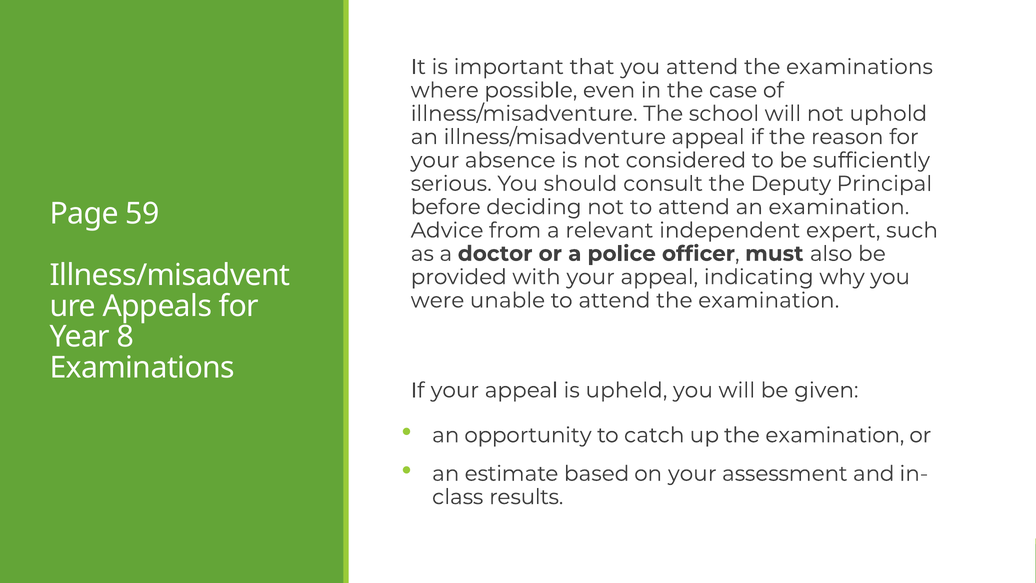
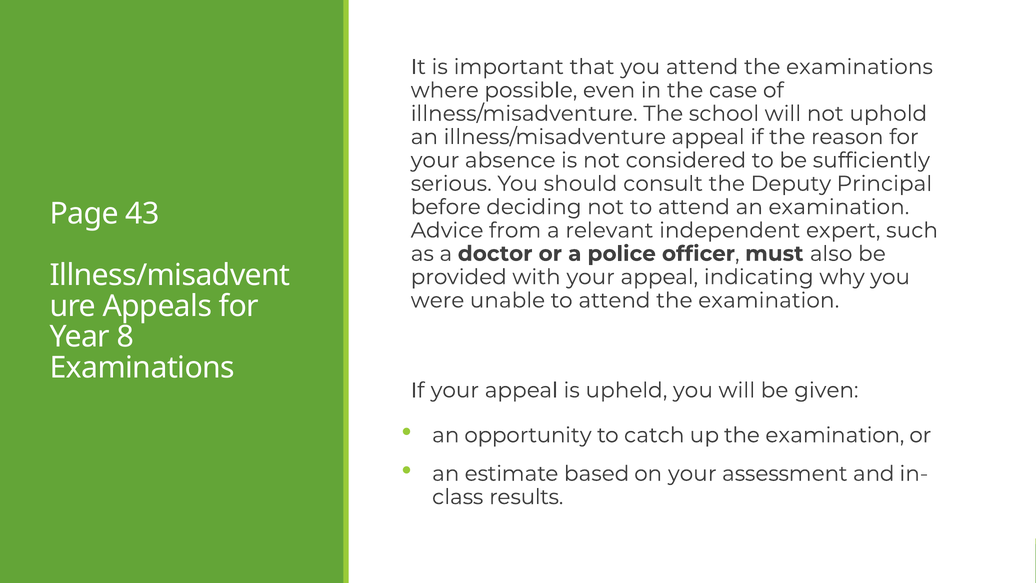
59: 59 -> 43 (143, 214)
